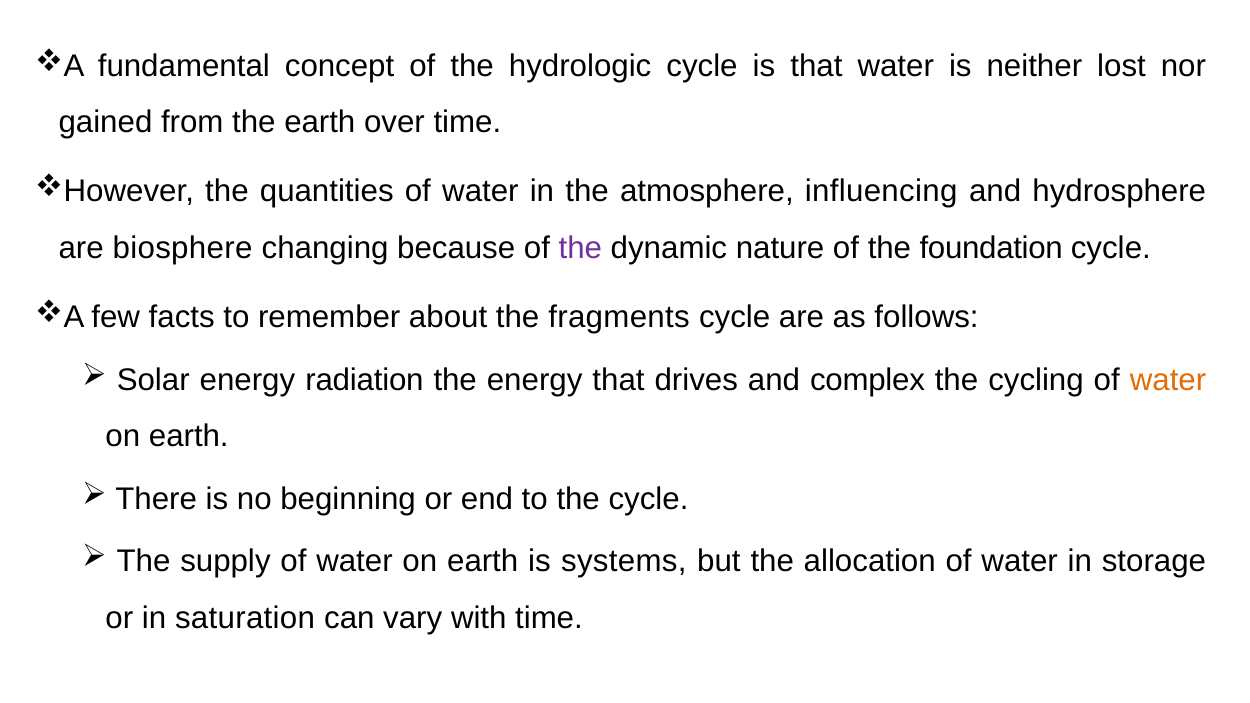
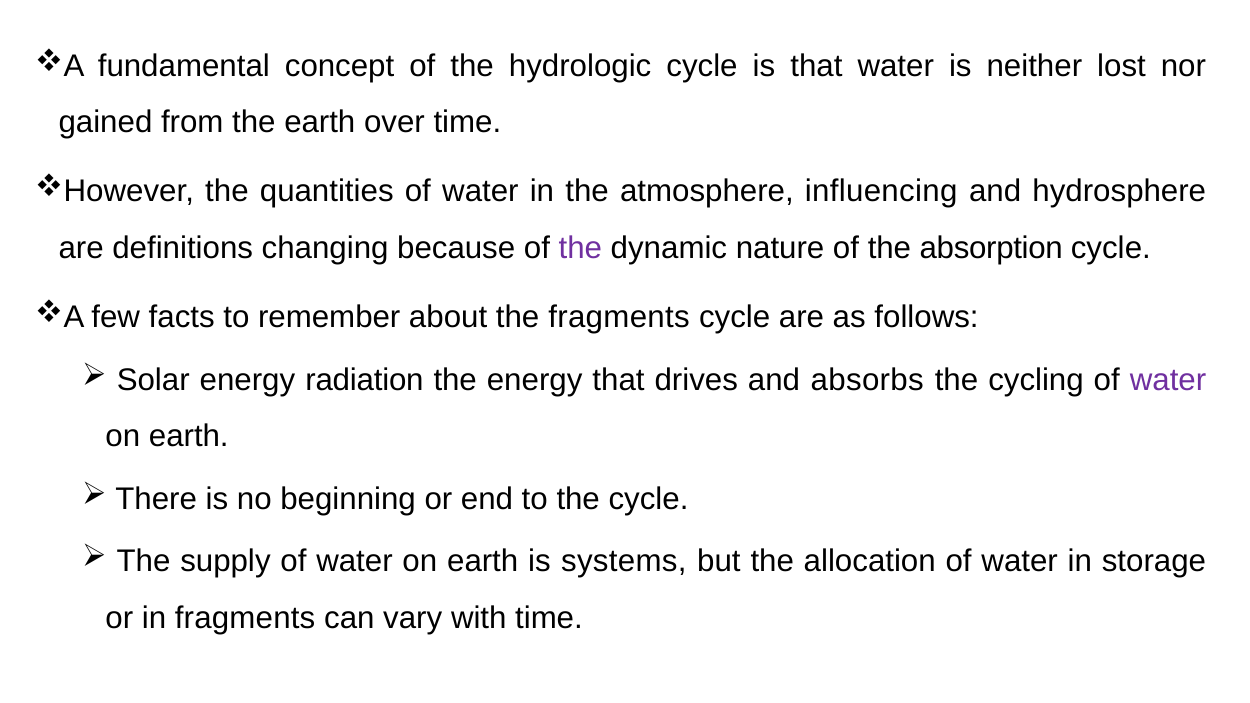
biosphere: biosphere -> definitions (183, 248)
foundation: foundation -> absorption (991, 248)
complex: complex -> absorbs (867, 380)
water colour: orange -> purple (1168, 380)
in saturation: saturation -> fragments (245, 618)
